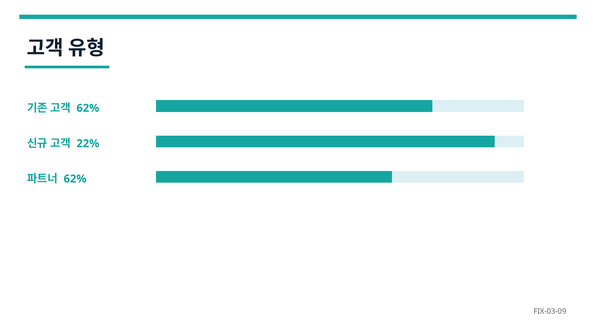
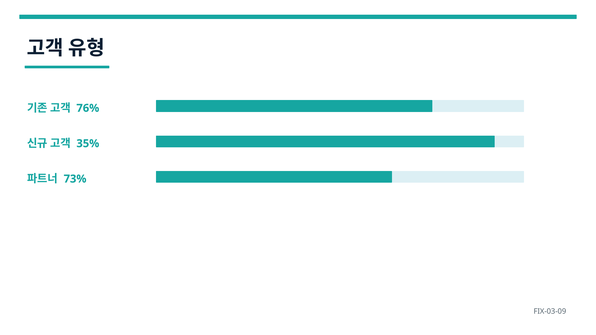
62%: 62% -> 76% (88, 108)
22%: 22% -> 35% (88, 144)
62%: 62% -> 73% (75, 179)
